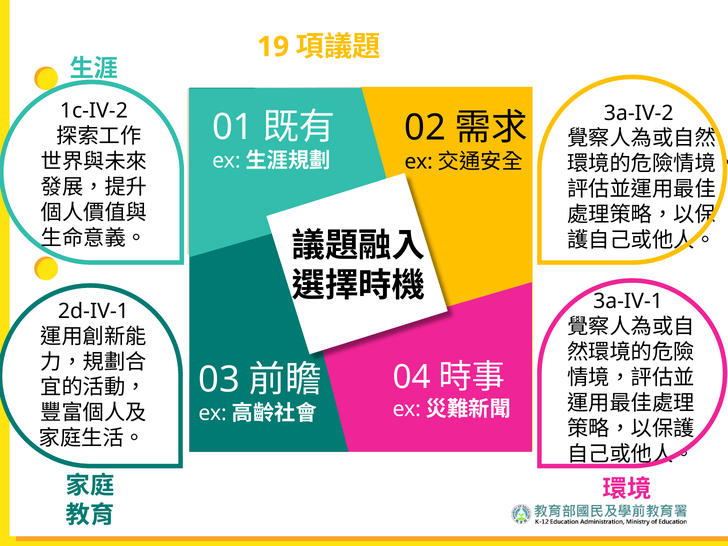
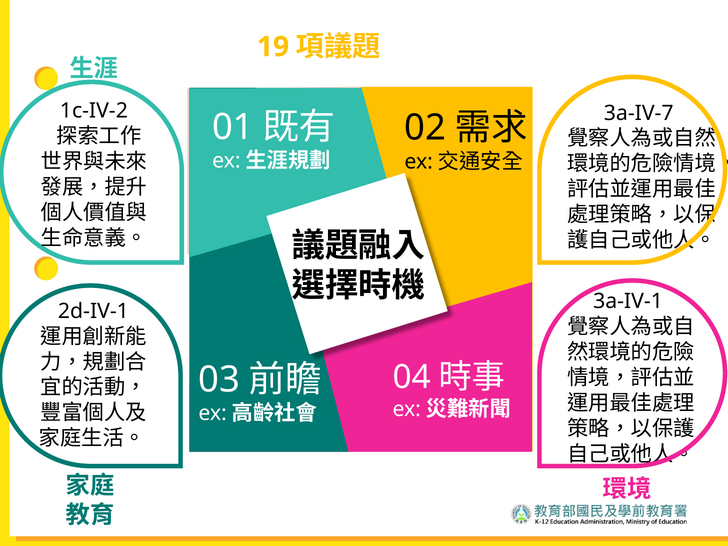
3a-IV-2: 3a-IV-2 -> 3a-IV-7 (639, 113)
